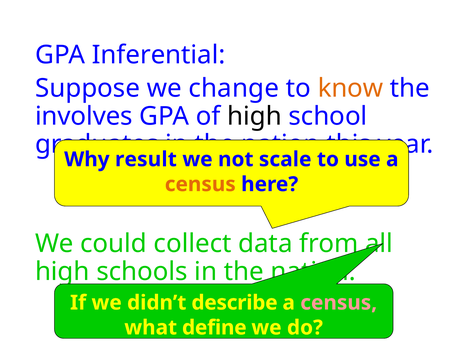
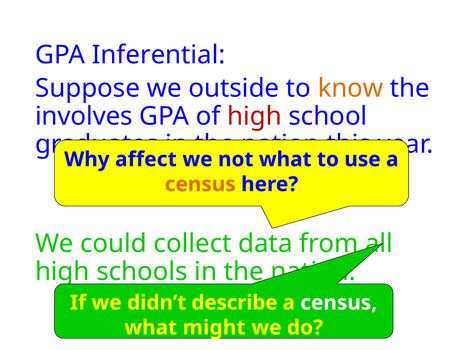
change: change -> outside (234, 88)
high colour: black -> red (254, 116)
result: result -> affect (146, 160)
not scale: scale -> what (285, 160)
census colour: pink -> white (339, 303)
define: define -> might (214, 328)
